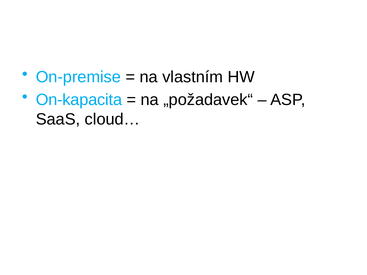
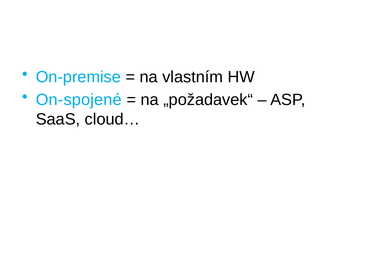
On-kapacita: On-kapacita -> On-spojené (79, 100)
